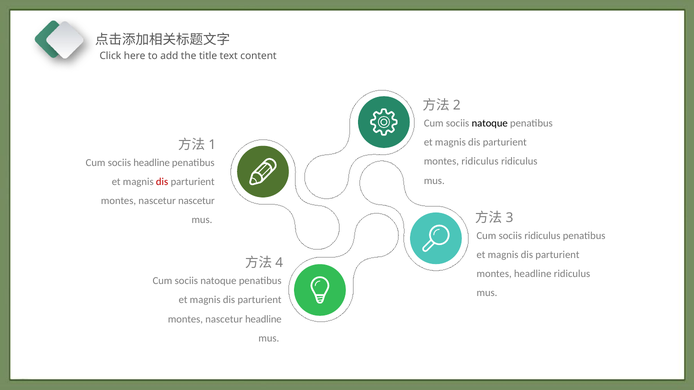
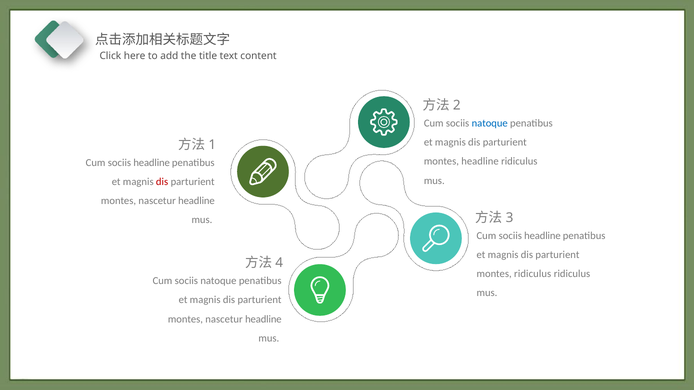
natoque colour: black -> blue (490, 123)
montes ridiculus: ridiculus -> headline (480, 162)
nascetur: nascetur -> headline (196, 201)
ridiculus: ridiculus -> headline (542, 236)
montes headline: headline -> ridiculus (533, 274)
